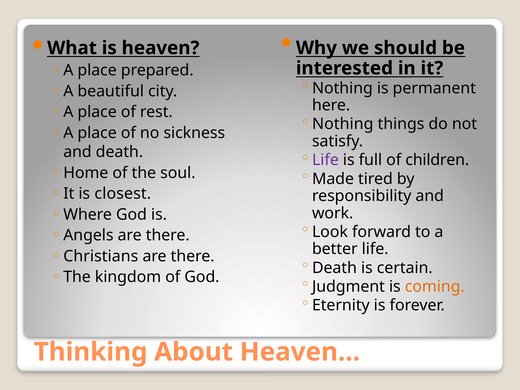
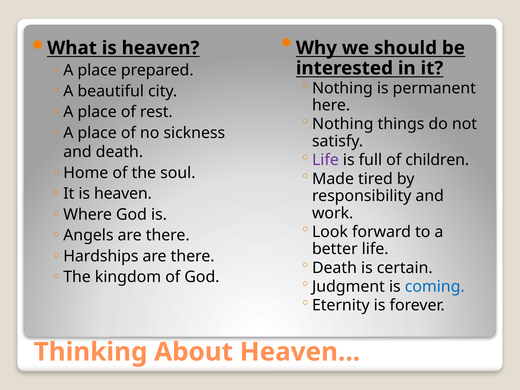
It is closest: closest -> heaven (123, 194)
Christians: Christians -> Hardships (101, 256)
coming colour: orange -> blue (435, 287)
